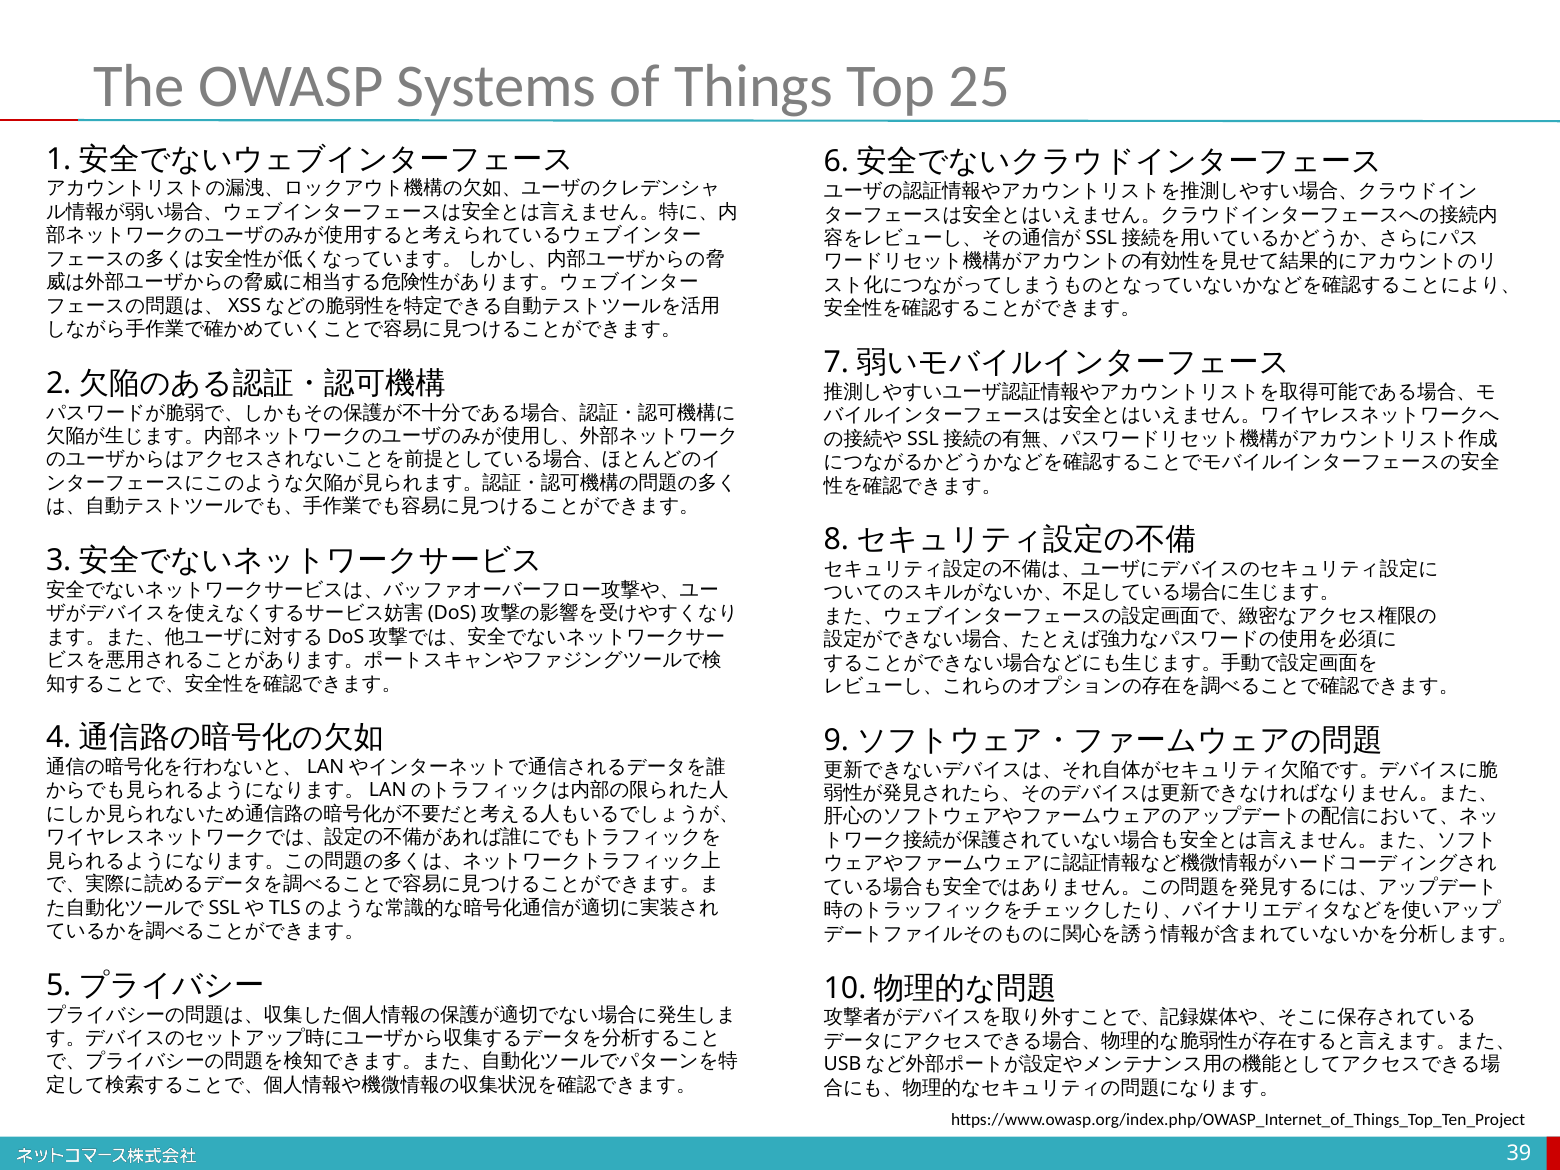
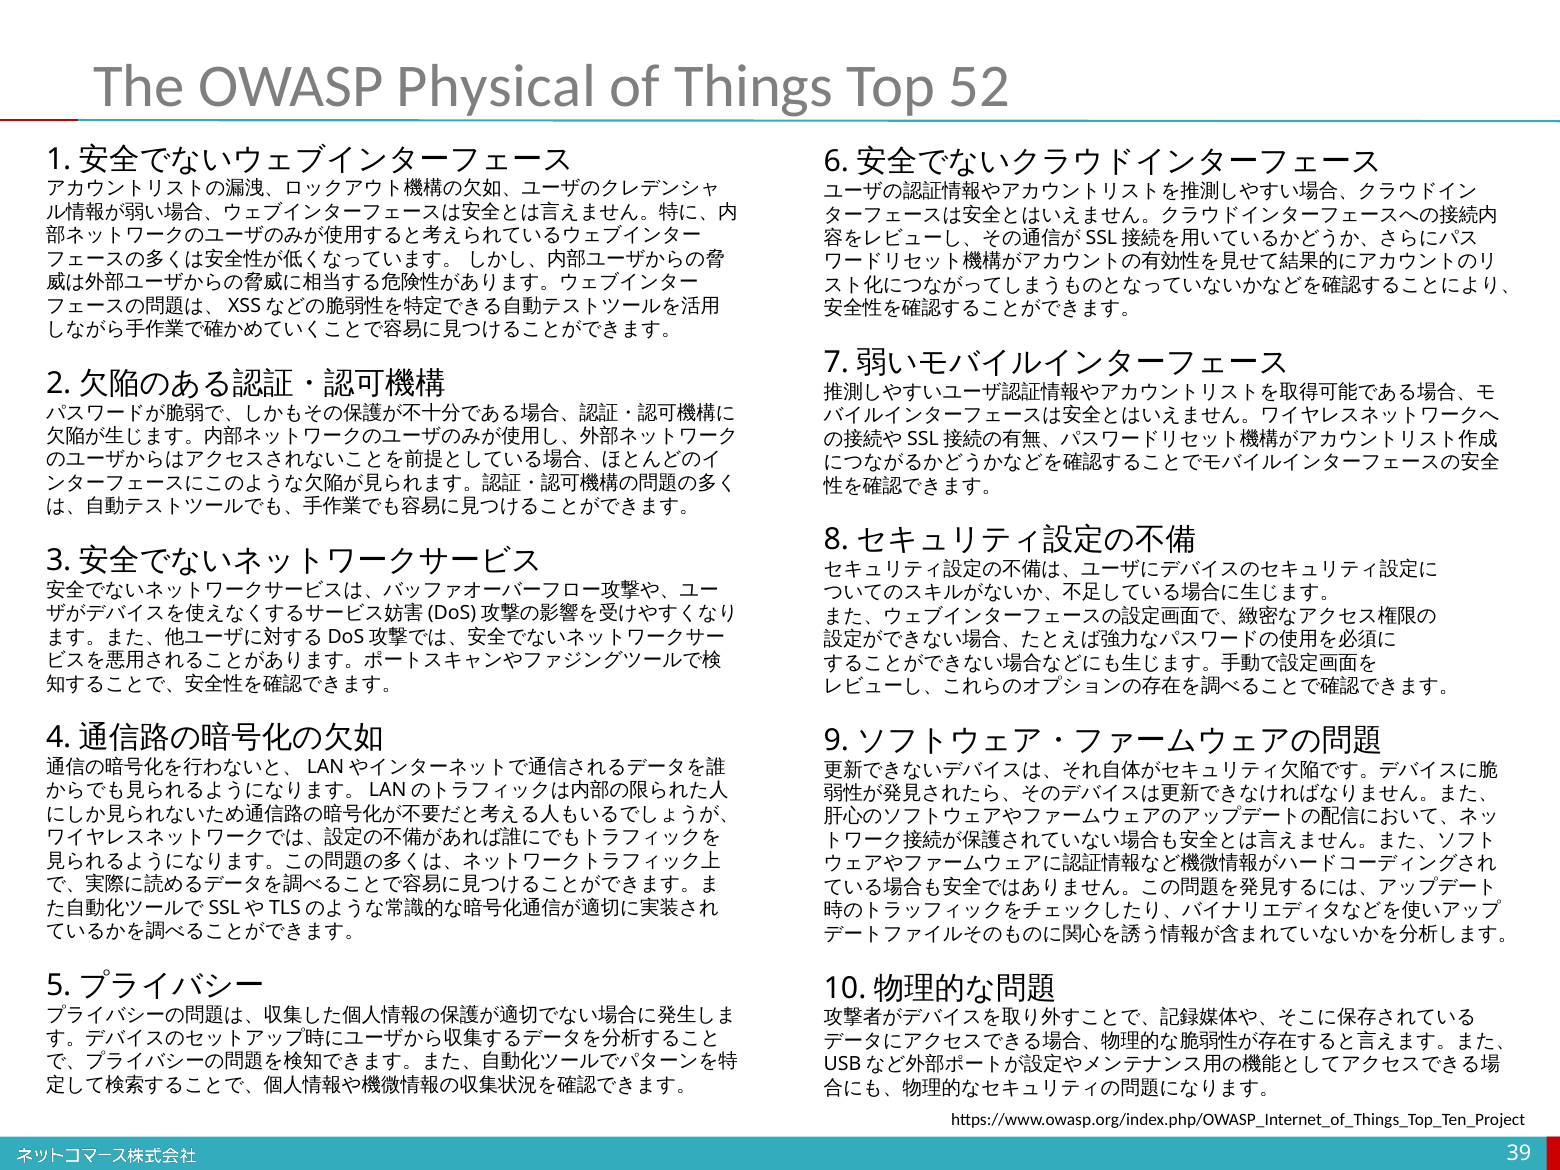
Systems: Systems -> Physical (496, 87)
25: 25 -> 52 (979, 87)
